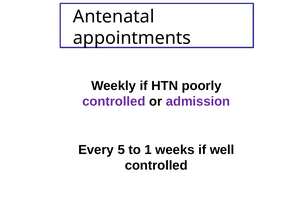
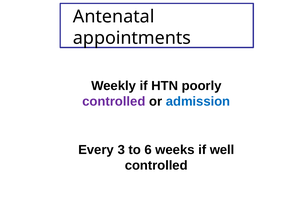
admission colour: purple -> blue (198, 102)
5: 5 -> 3 (121, 150)
1: 1 -> 6 (148, 150)
